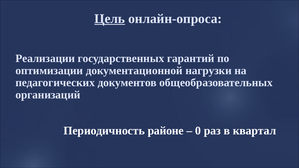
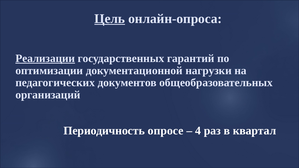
Реализации underline: none -> present (45, 58)
районе: районе -> опросе (166, 131)
0: 0 -> 4 (198, 131)
